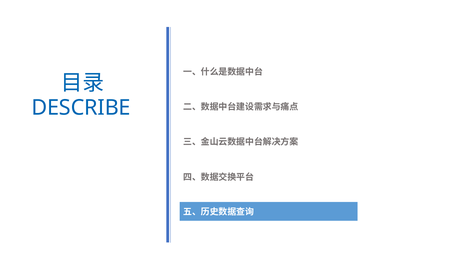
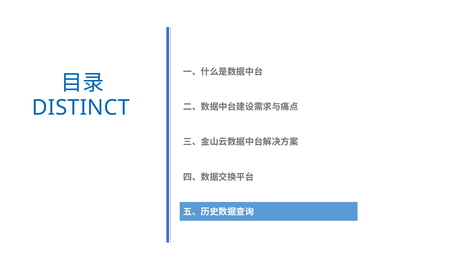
DESCRIBE: DESCRIBE -> DISTINCT (81, 107)
